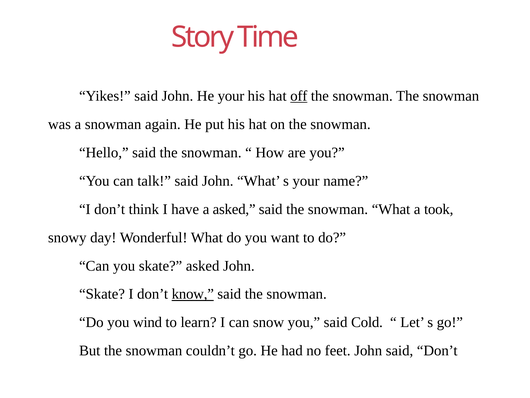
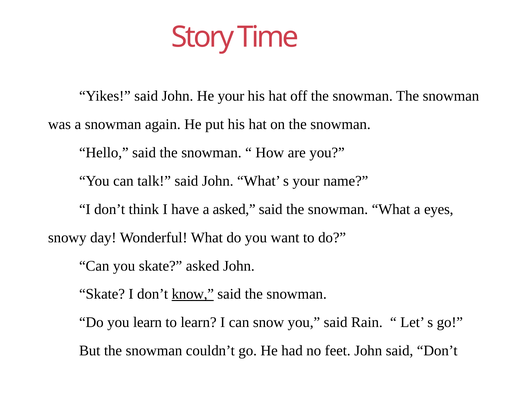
off underline: present -> none (299, 96)
took: took -> eyes (439, 209)
you wind: wind -> learn (148, 322)
Cold: Cold -> Rain (367, 322)
